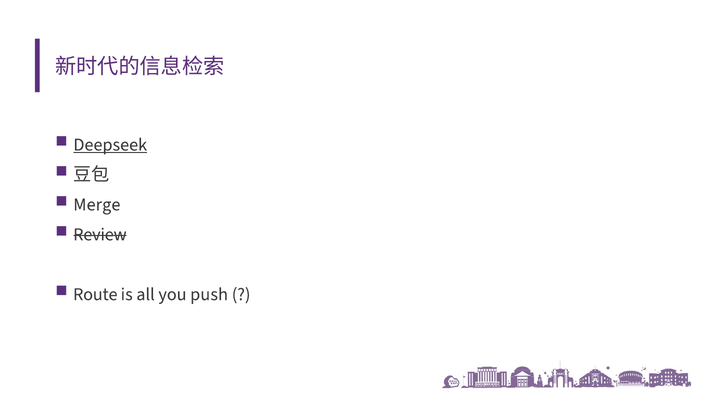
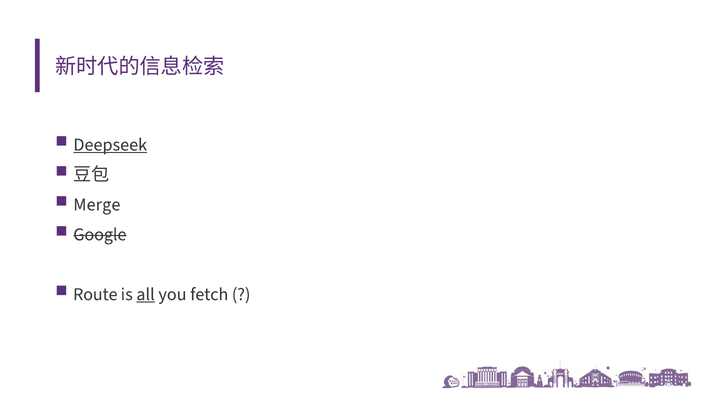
Review: Review -> Google (100, 235)
all underline: none -> present (146, 294)
push: push -> fetch (209, 294)
